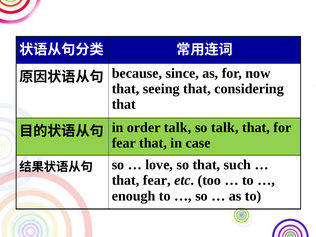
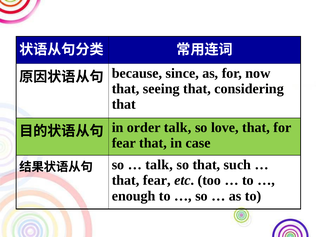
so talk: talk -> love (225, 127)
love: love -> talk (159, 165)
